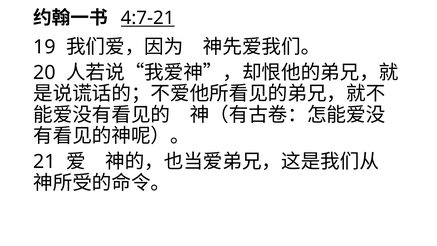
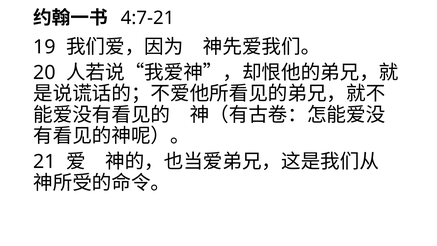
4:7-21 underline: present -> none (148, 18)
